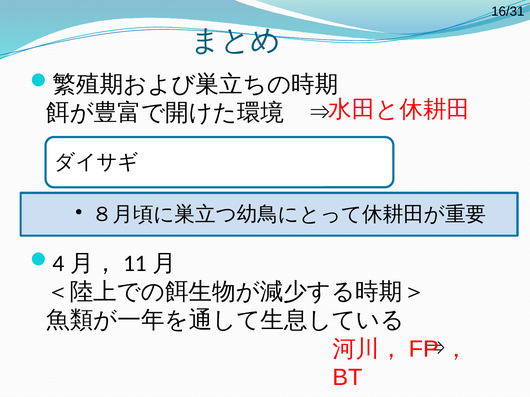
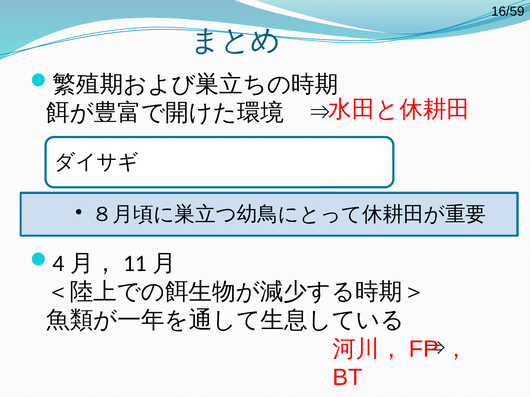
16/31: 16/31 -> 16/59 (508, 11)
